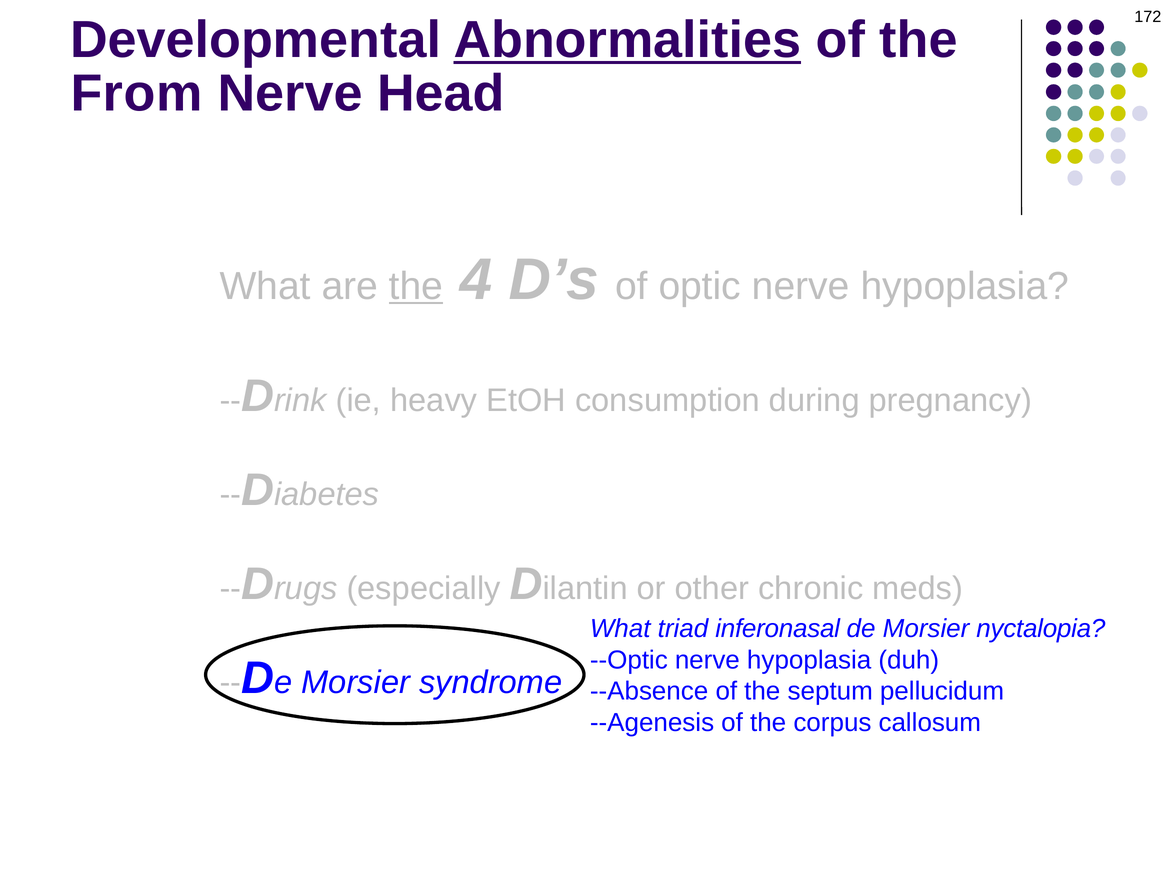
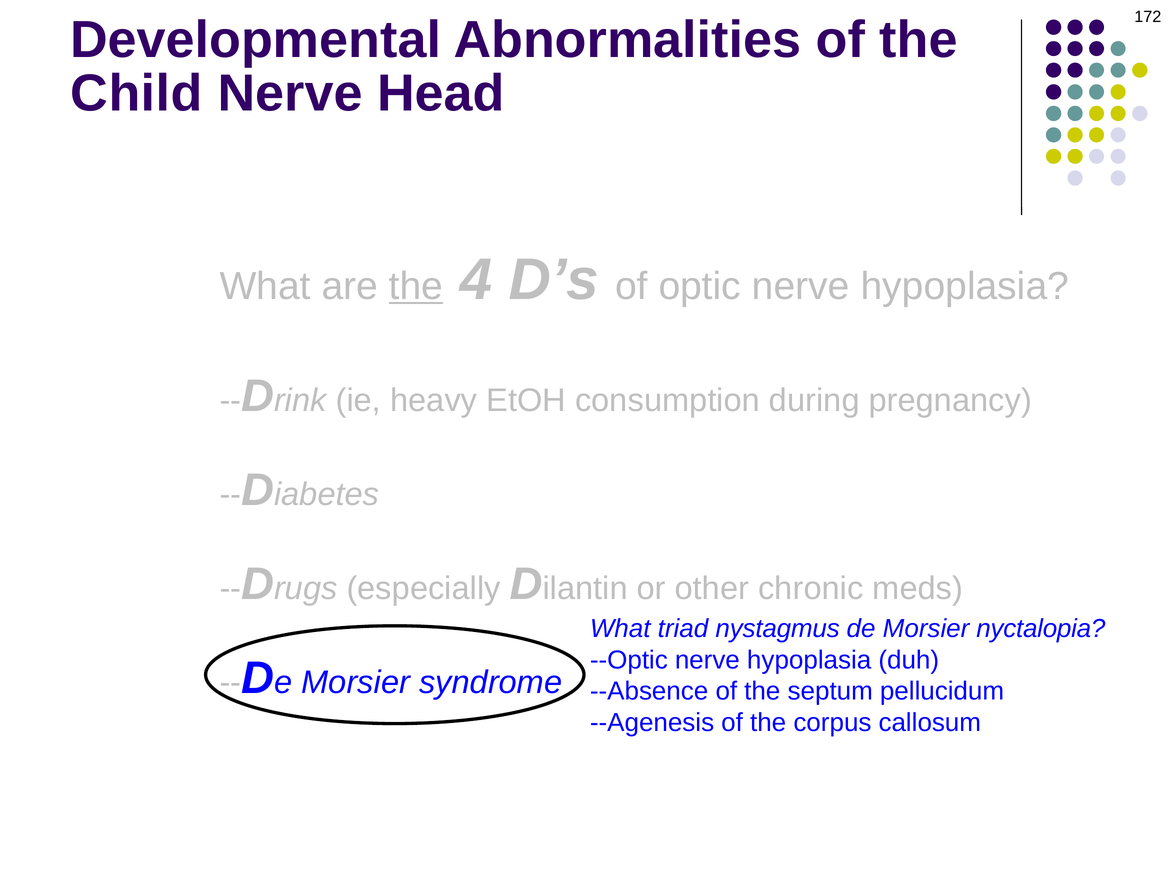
Abnormalities underline: present -> none (627, 40)
From: From -> Child (136, 93)
inferonasal: inferonasal -> nystagmus (778, 629)
